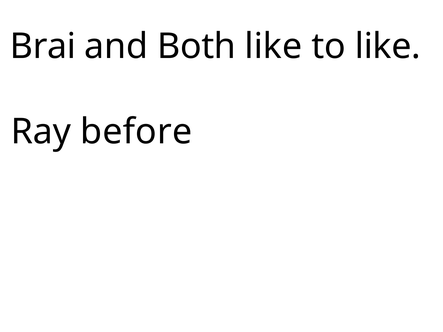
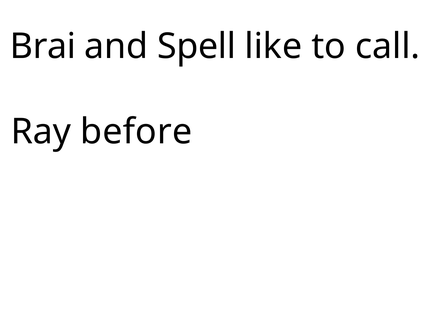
Both: Both -> Spell (197, 46)
to like: like -> call (388, 46)
